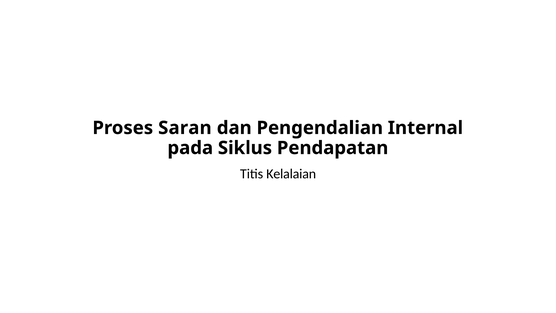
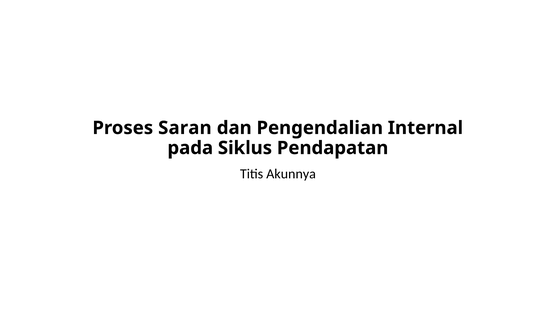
Kelalaian: Kelalaian -> Akunnya (291, 174)
